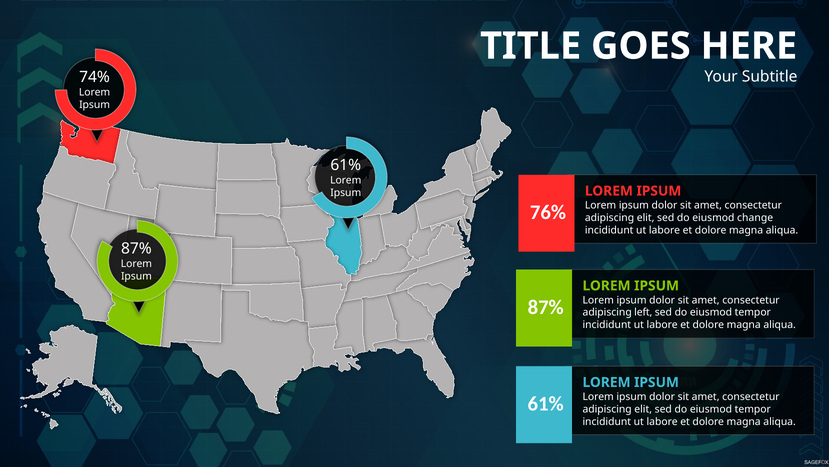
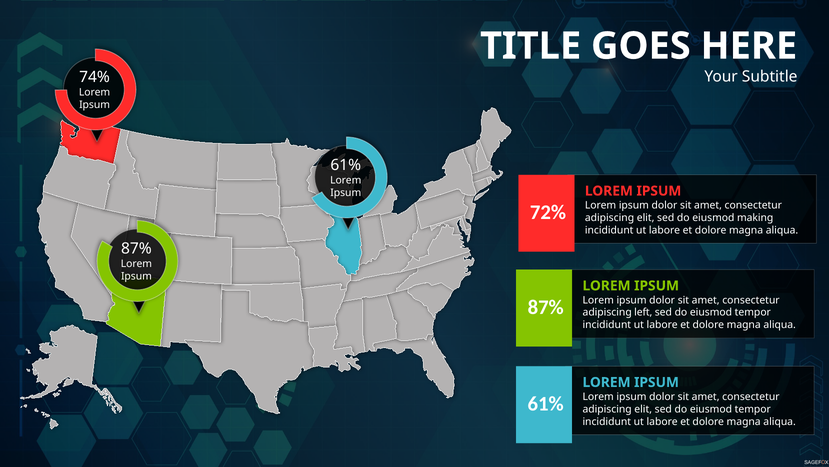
76%: 76% -> 72% (548, 212)
change: change -> making (755, 217)
